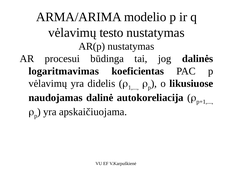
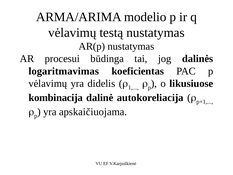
testo: testo -> testą (111, 33)
naudojamas: naudojamas -> kombinacija (56, 98)
